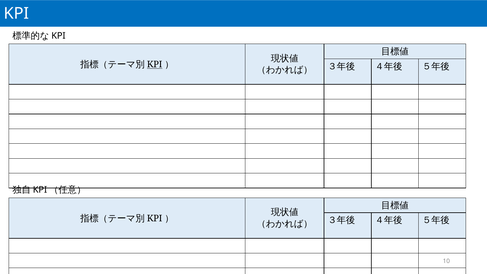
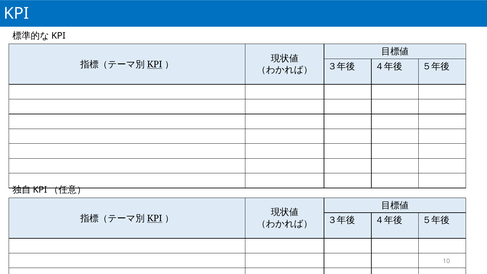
KPI underline: none -> present (155, 219)
